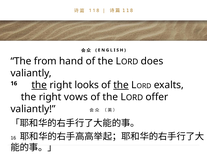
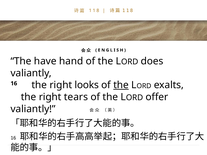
from: from -> have (45, 61)
the underline: present -> none (39, 85)
vows: vows -> tears (76, 97)
